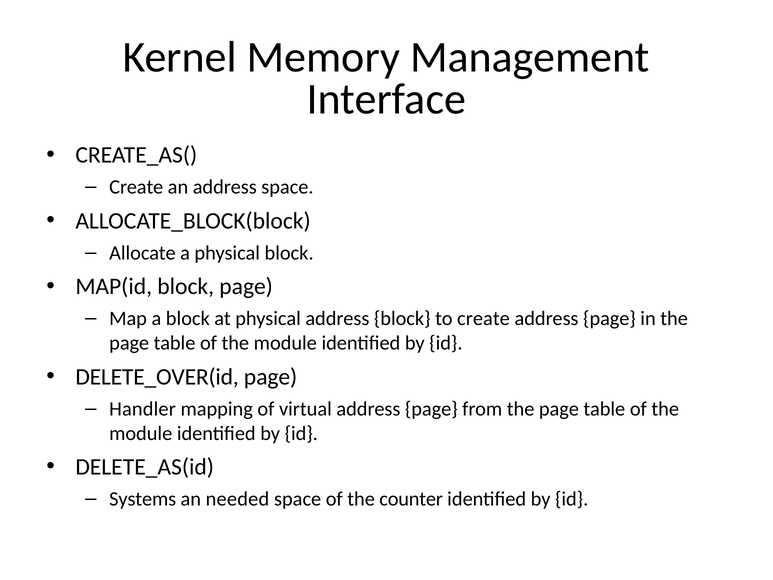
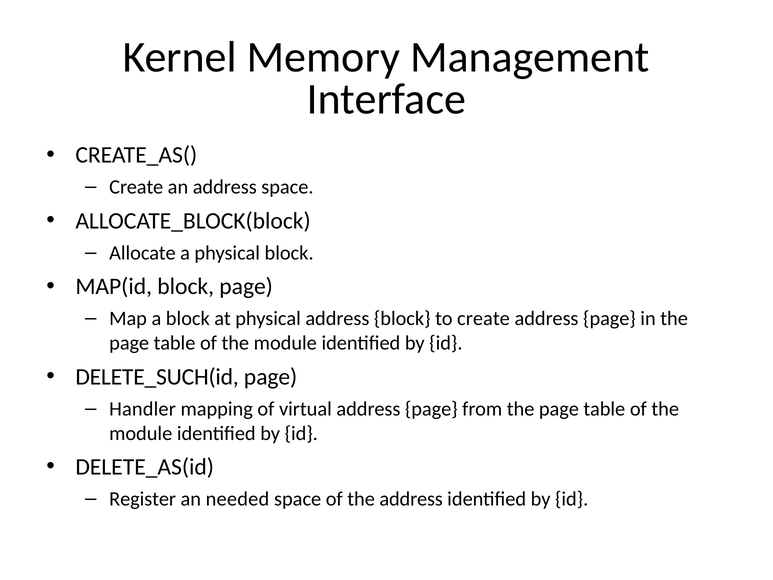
DELETE_OVER(id: DELETE_OVER(id -> DELETE_SUCH(id (157, 377)
Systems: Systems -> Register (143, 499)
the counter: counter -> address (411, 499)
